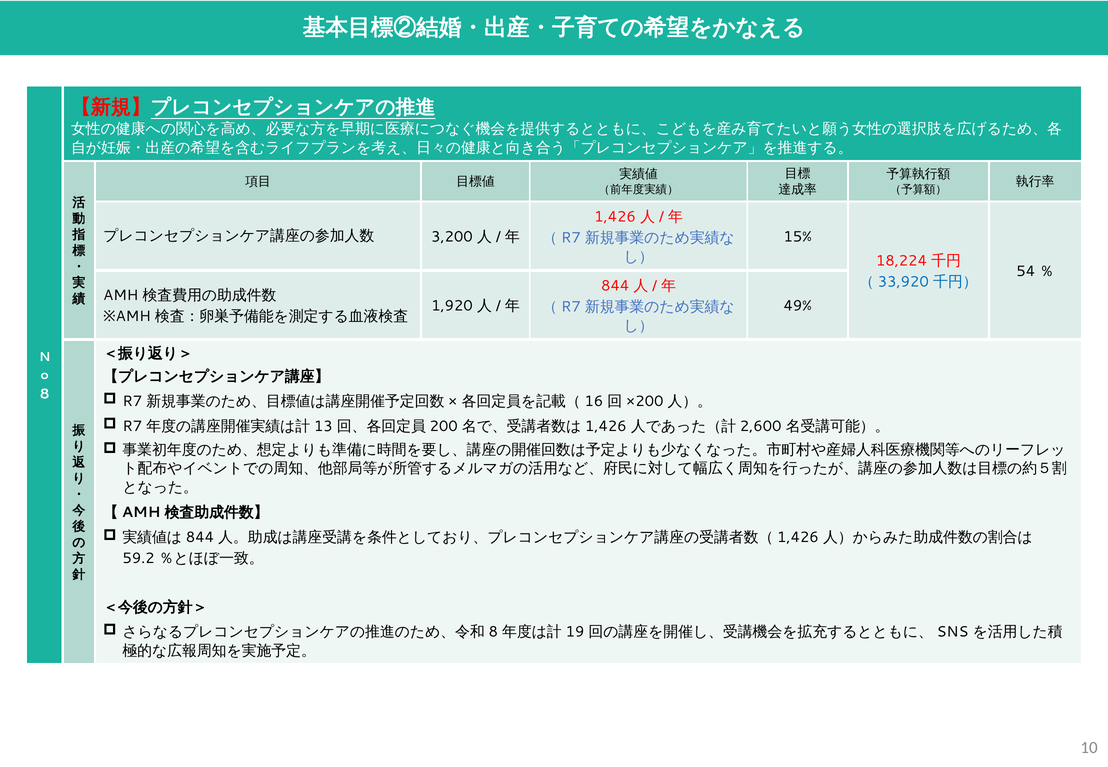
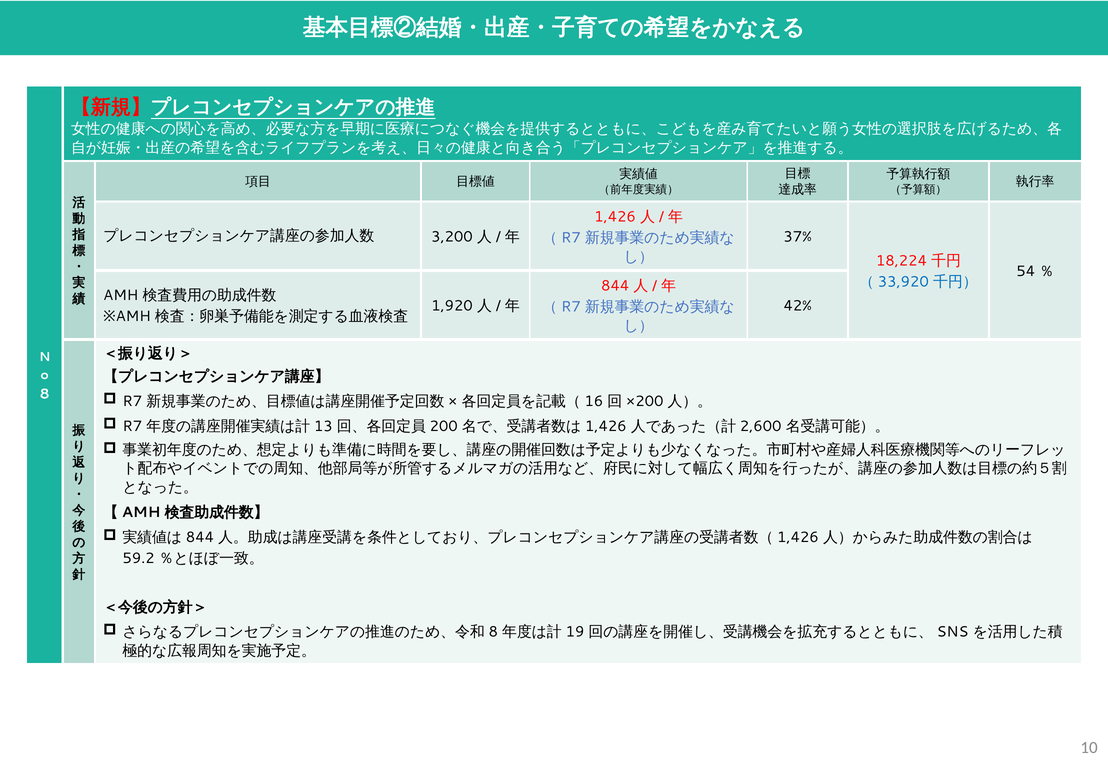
15%: 15% -> 37% (798, 237)
49%: 49% -> 42% (798, 306)
